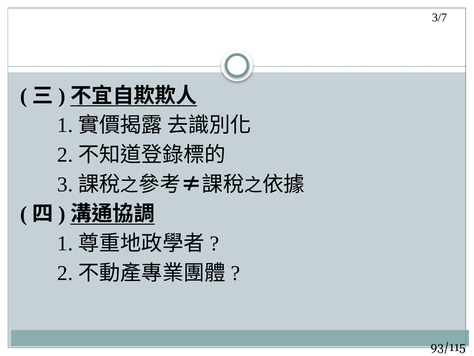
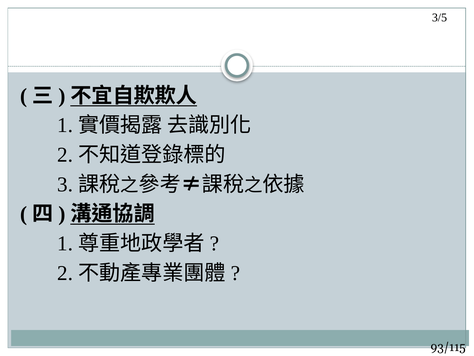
3/7: 3/7 -> 3/5 (439, 18)
